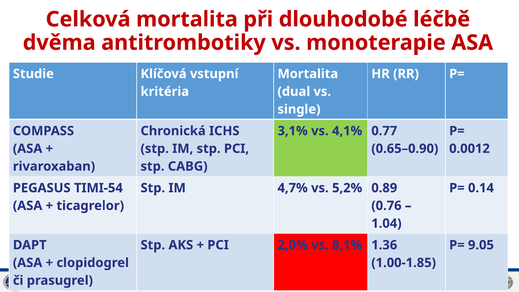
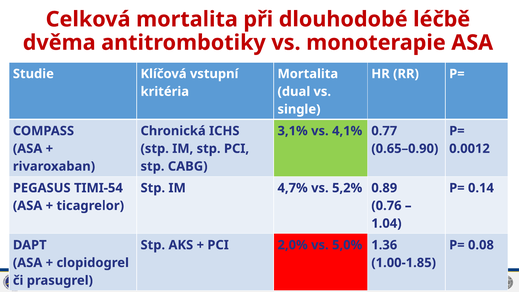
8,1%: 8,1% -> 5,0% (347, 245)
9.05: 9.05 -> 0.08 (481, 245)
